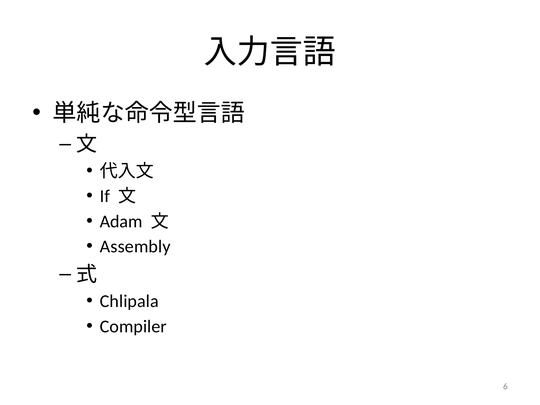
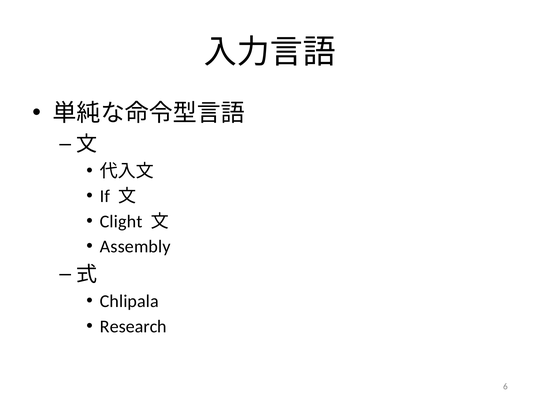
Adam: Adam -> Clight (121, 221)
Compiler: Compiler -> Research (133, 326)
